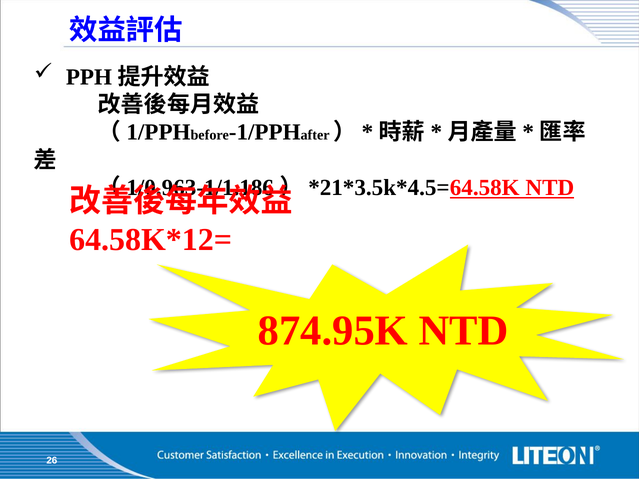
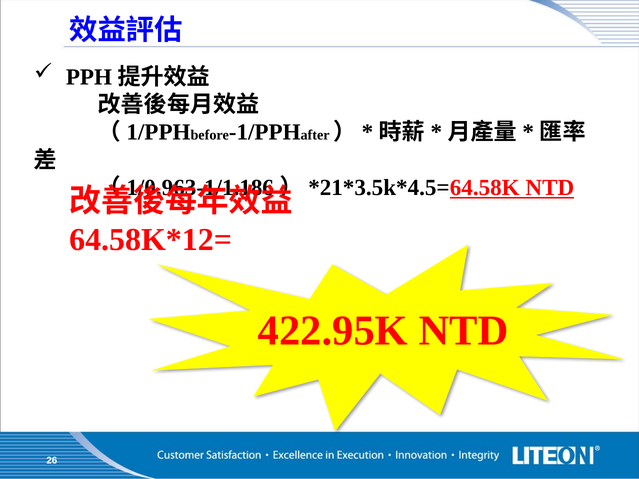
874.95K: 874.95K -> 422.95K (333, 331)
